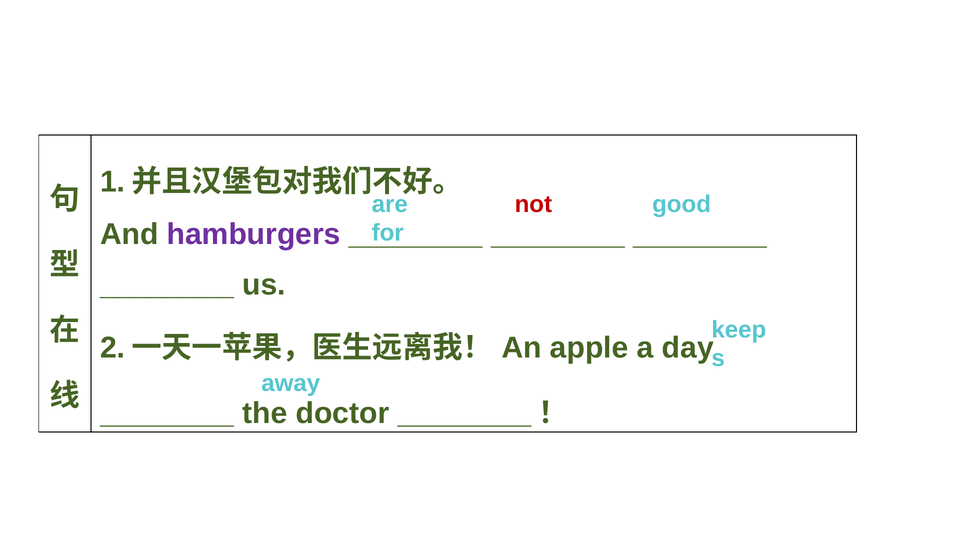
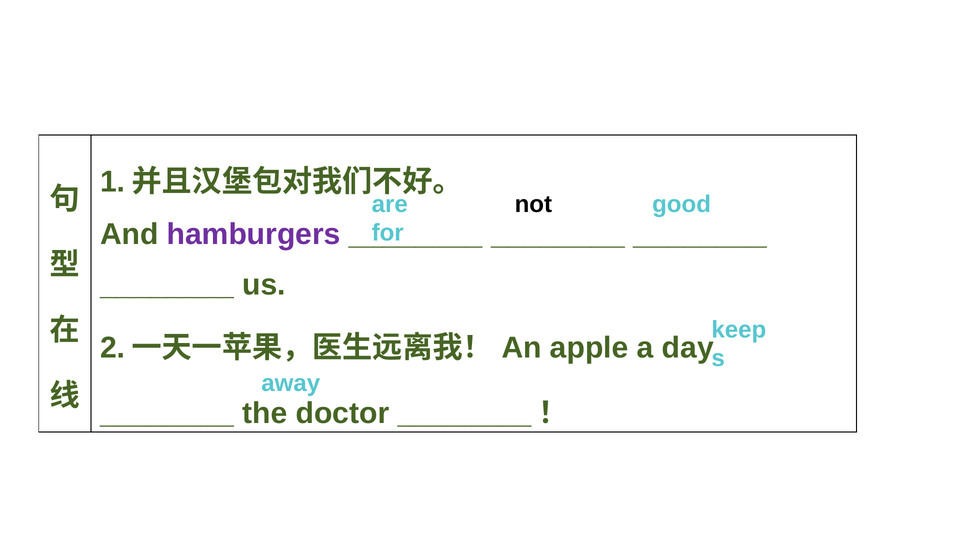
not colour: red -> black (533, 204)
